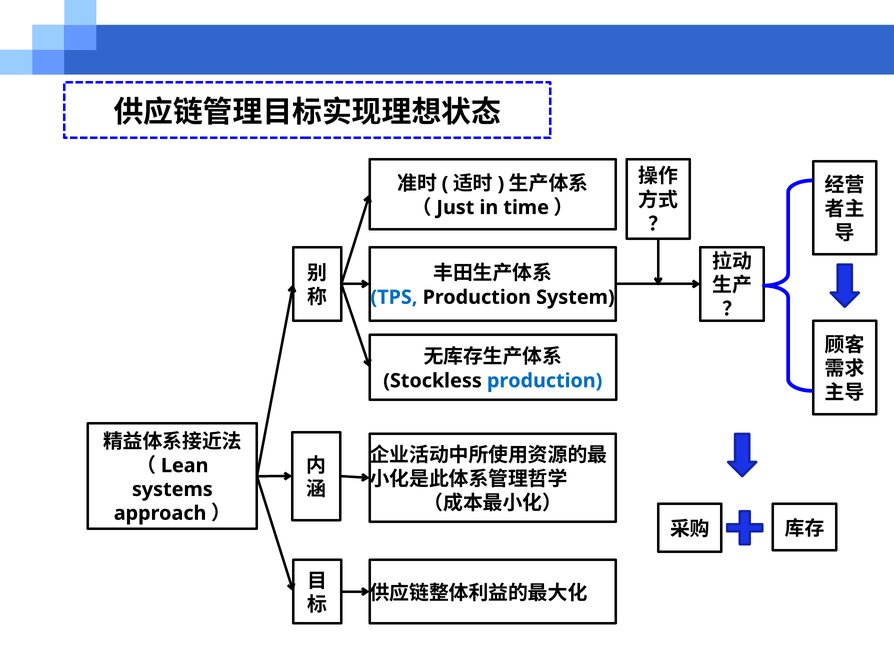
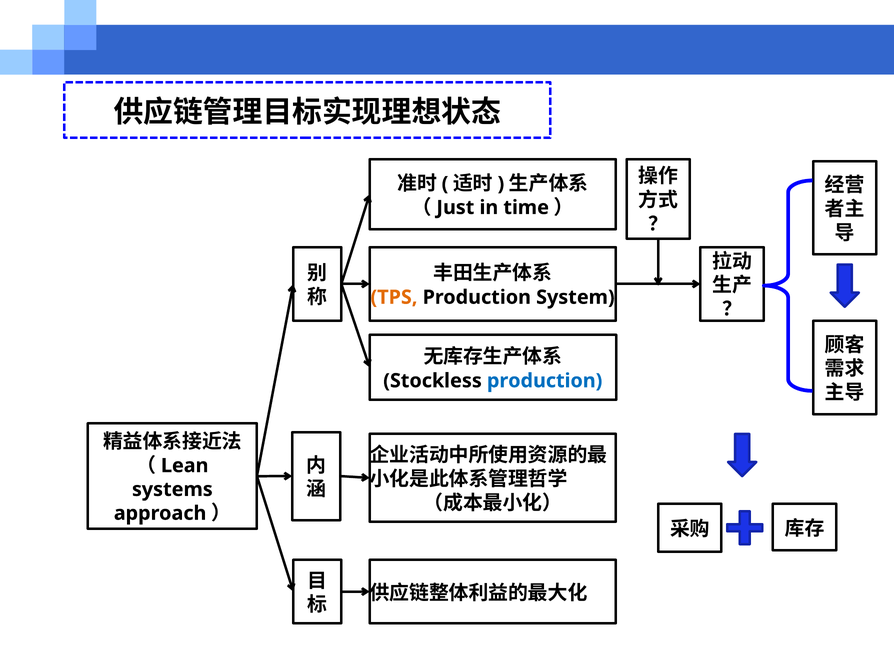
TPS colour: blue -> orange (394, 297)
